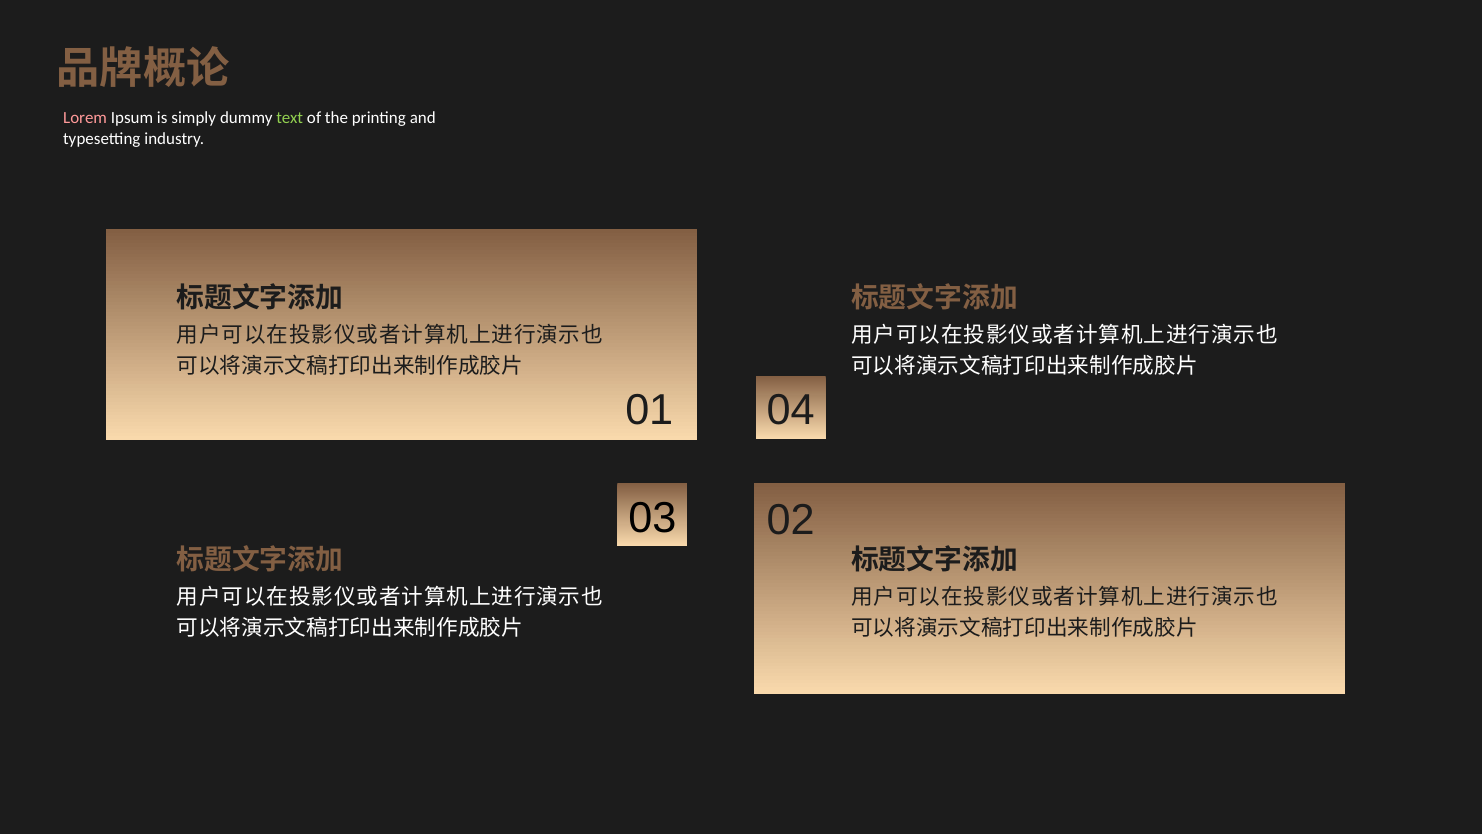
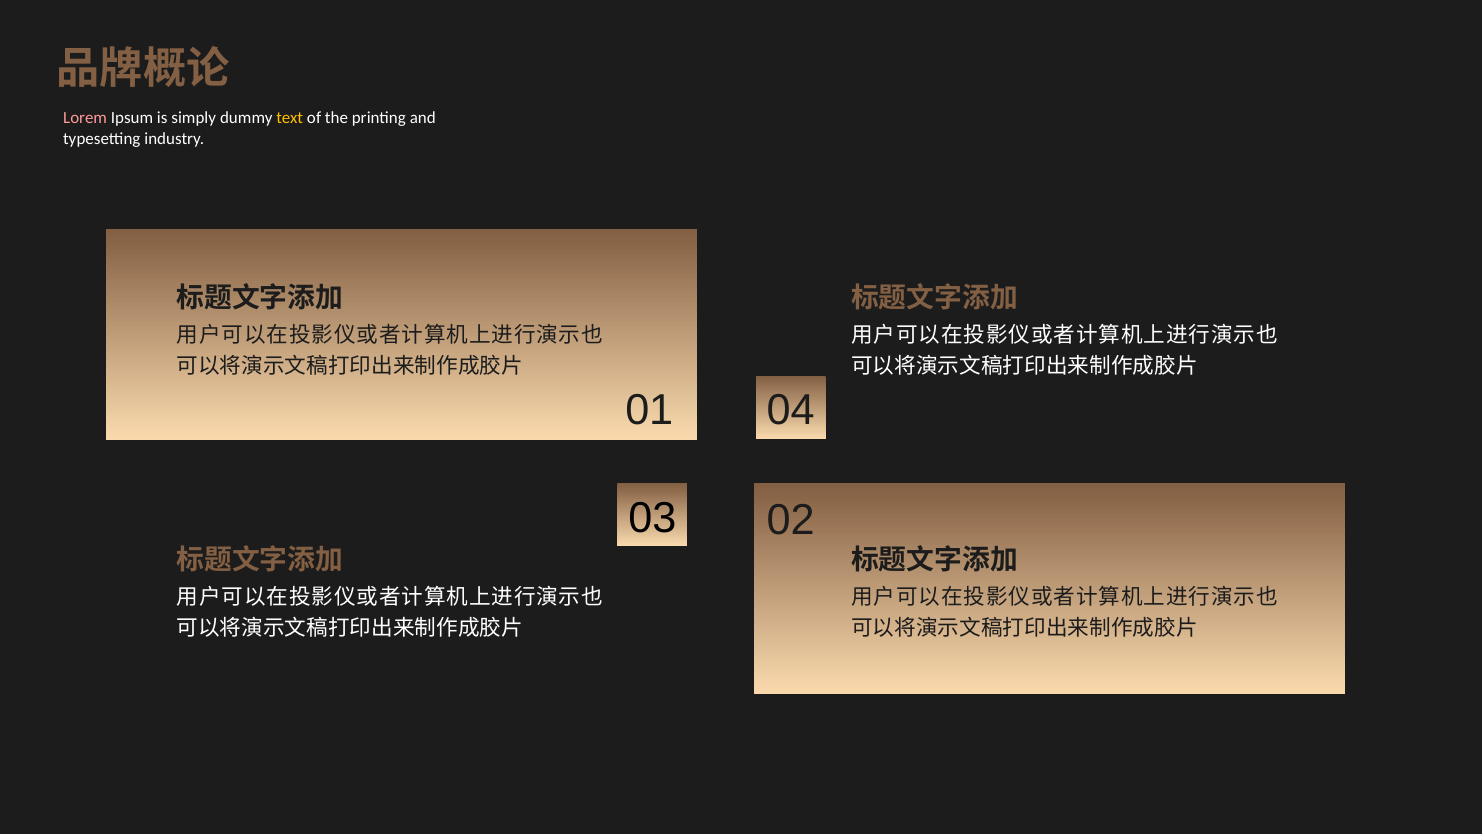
text colour: light green -> yellow (290, 118)
